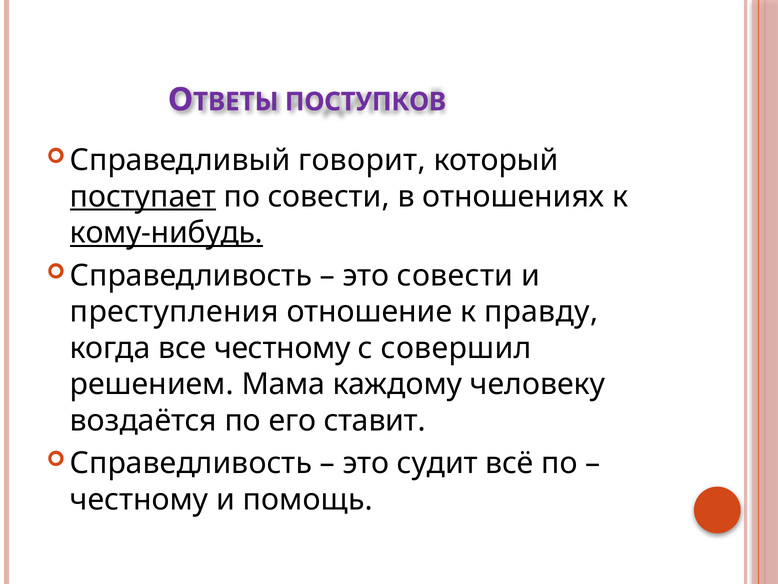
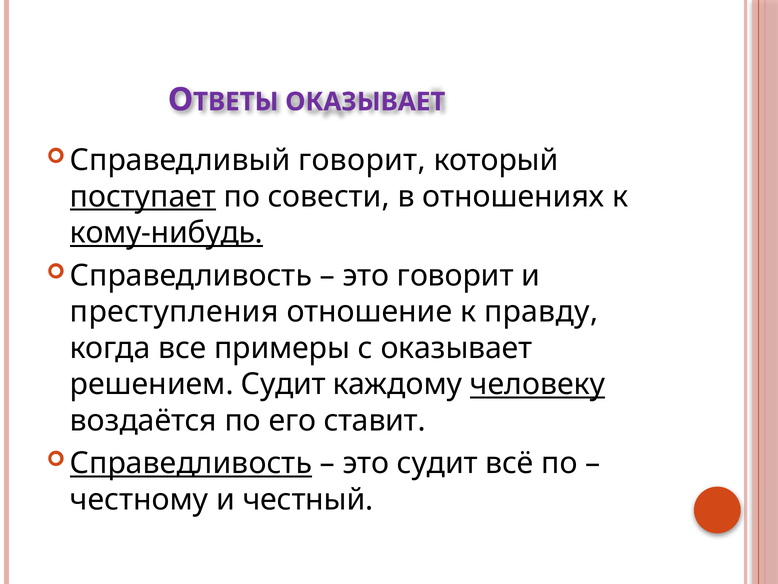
ПОСТУПКОВ: ПОСТУПКОВ -> ОКАЗЫВАЕТ (365, 102)
это совести: совести -> говорит (455, 275)
все честному: честному -> примеры (282, 348)
с совершил: совершил -> оказывает (457, 348)
решением Мама: Мама -> Судит (283, 384)
человеку underline: none -> present (538, 384)
Справедливость underline: none -> present (191, 463)
помощь: помощь -> честный (308, 499)
